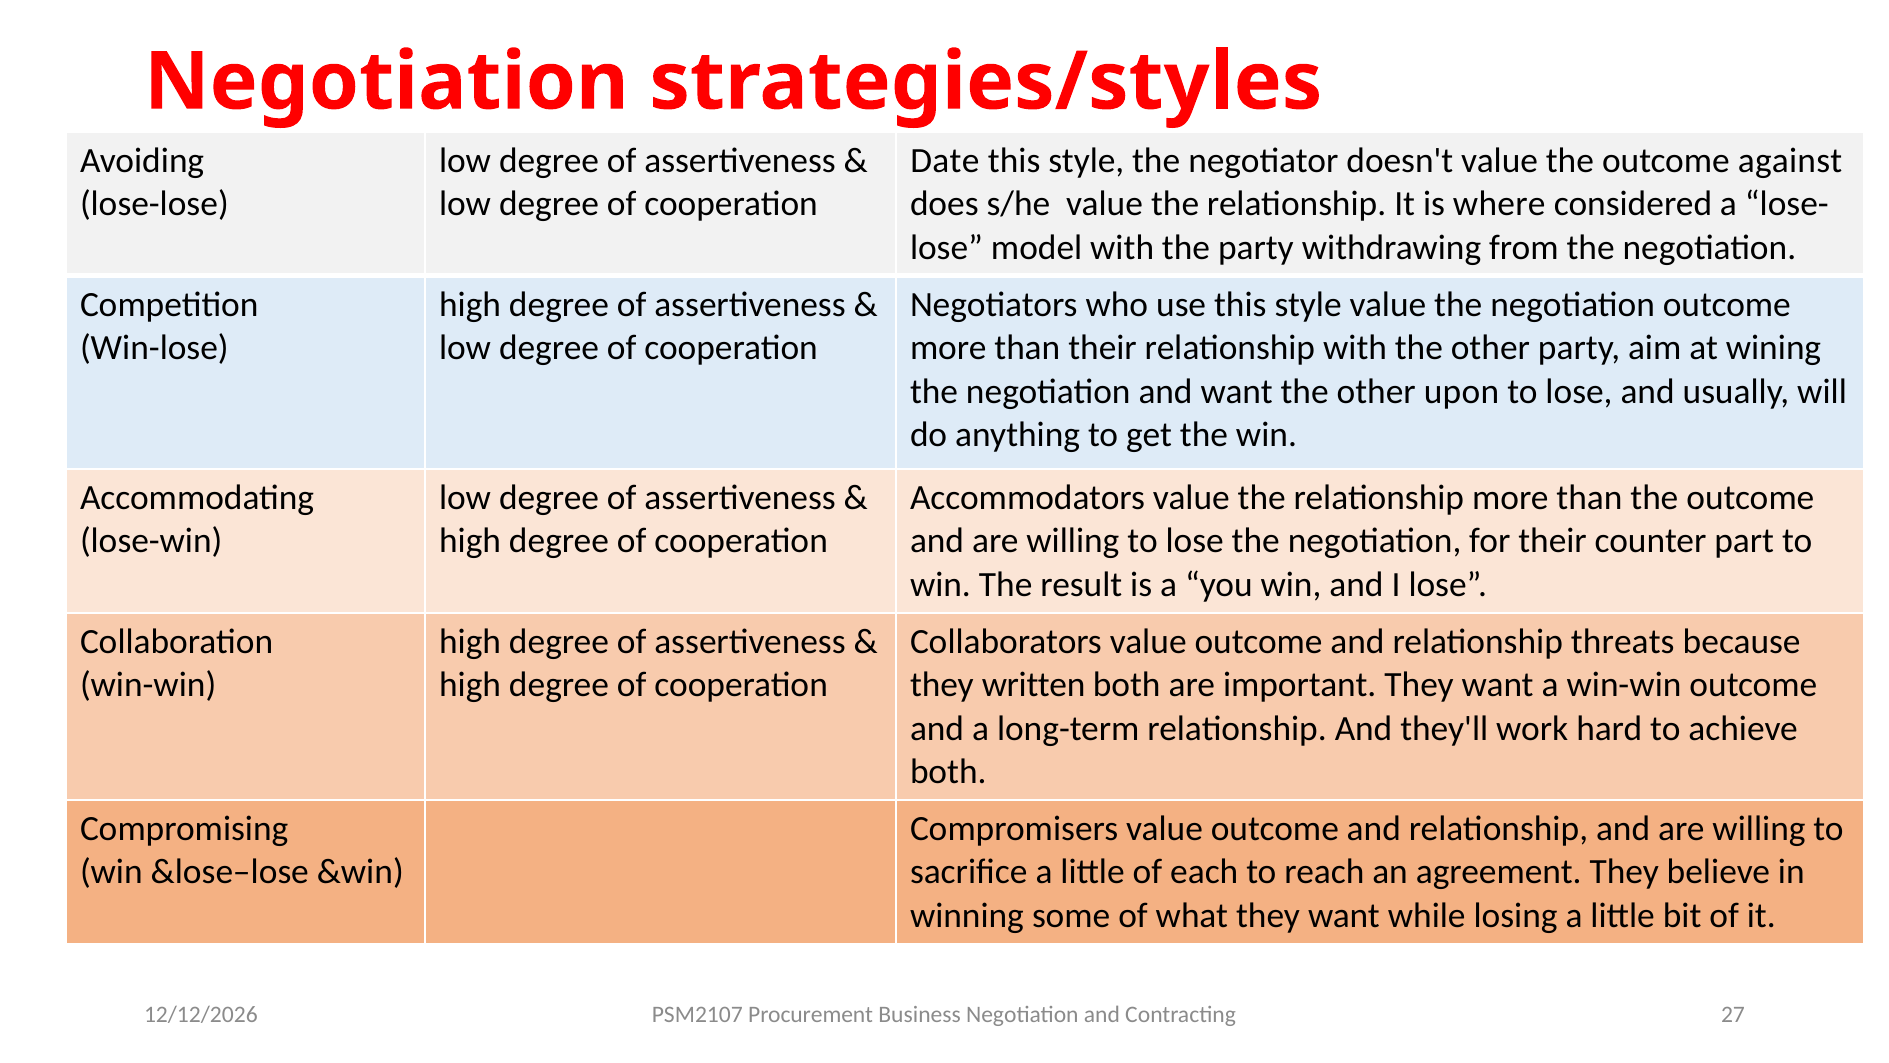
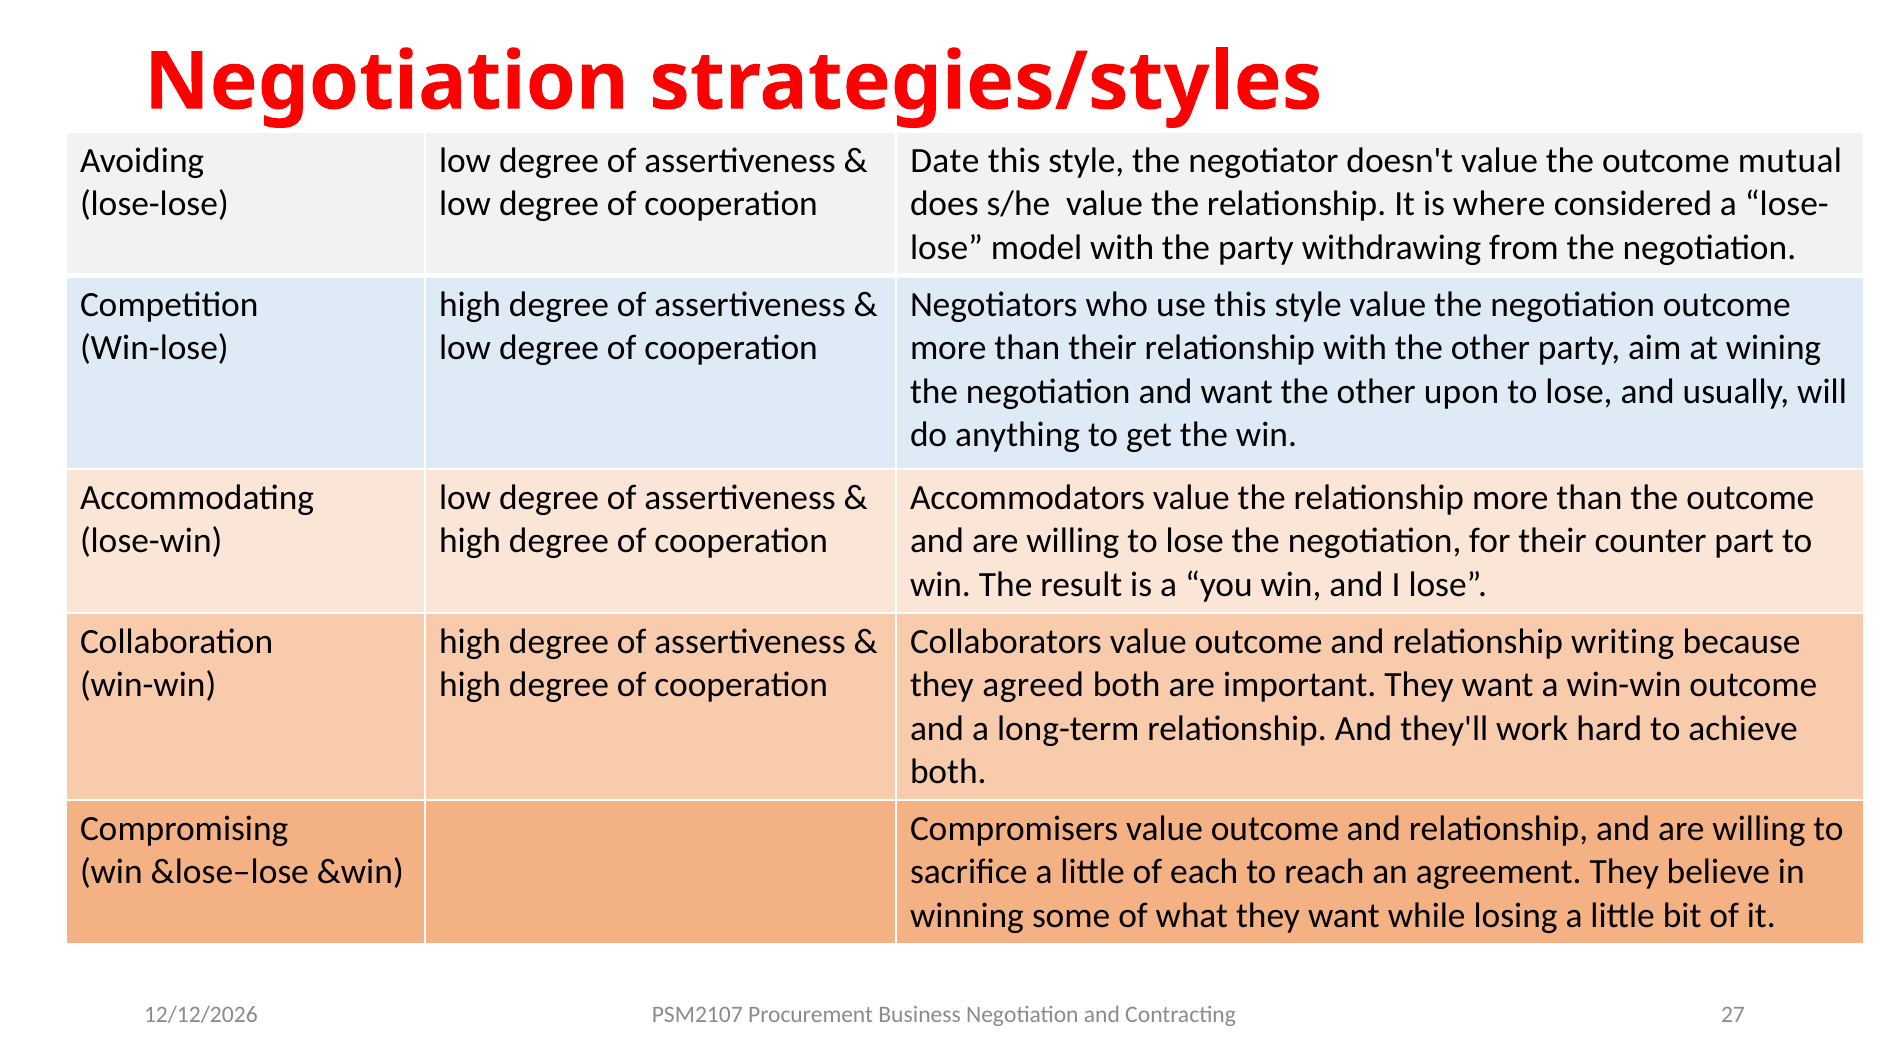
against: against -> mutual (1790, 161)
threats: threats -> writing (1623, 642)
written: written -> agreed (1033, 685)
